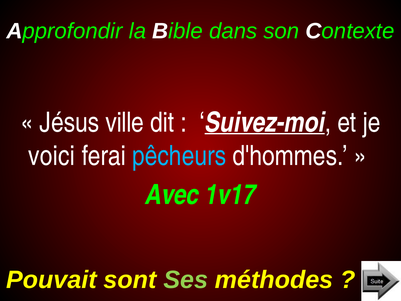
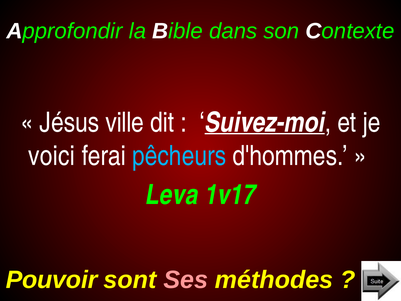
Avec: Avec -> Leva (172, 195)
Pouvait: Pouvait -> Pouvoir (52, 280)
Ses colour: light green -> pink (186, 280)
